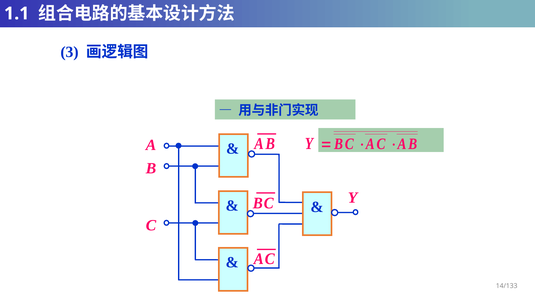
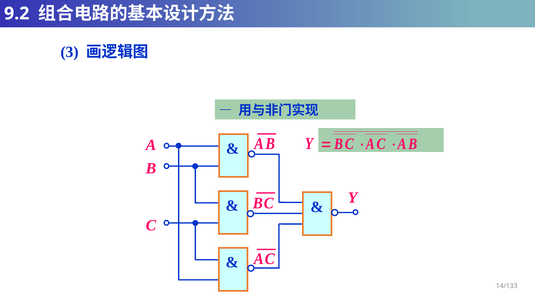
1.1: 1.1 -> 9.2 (17, 13)
